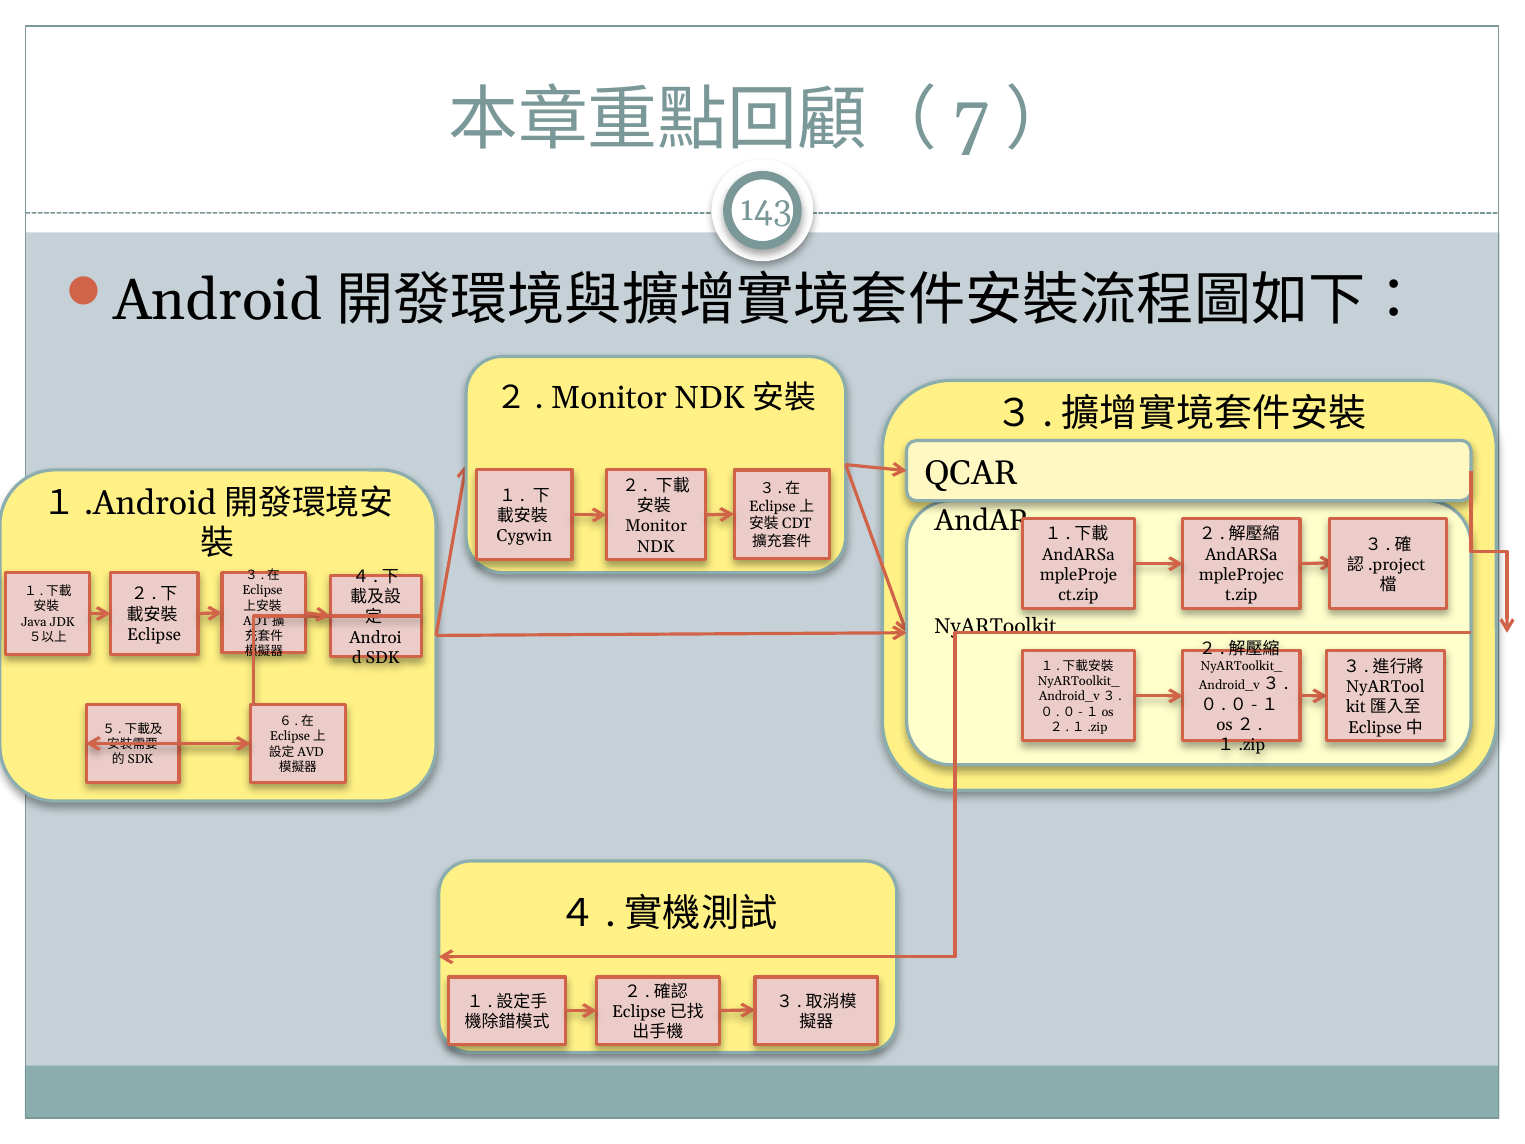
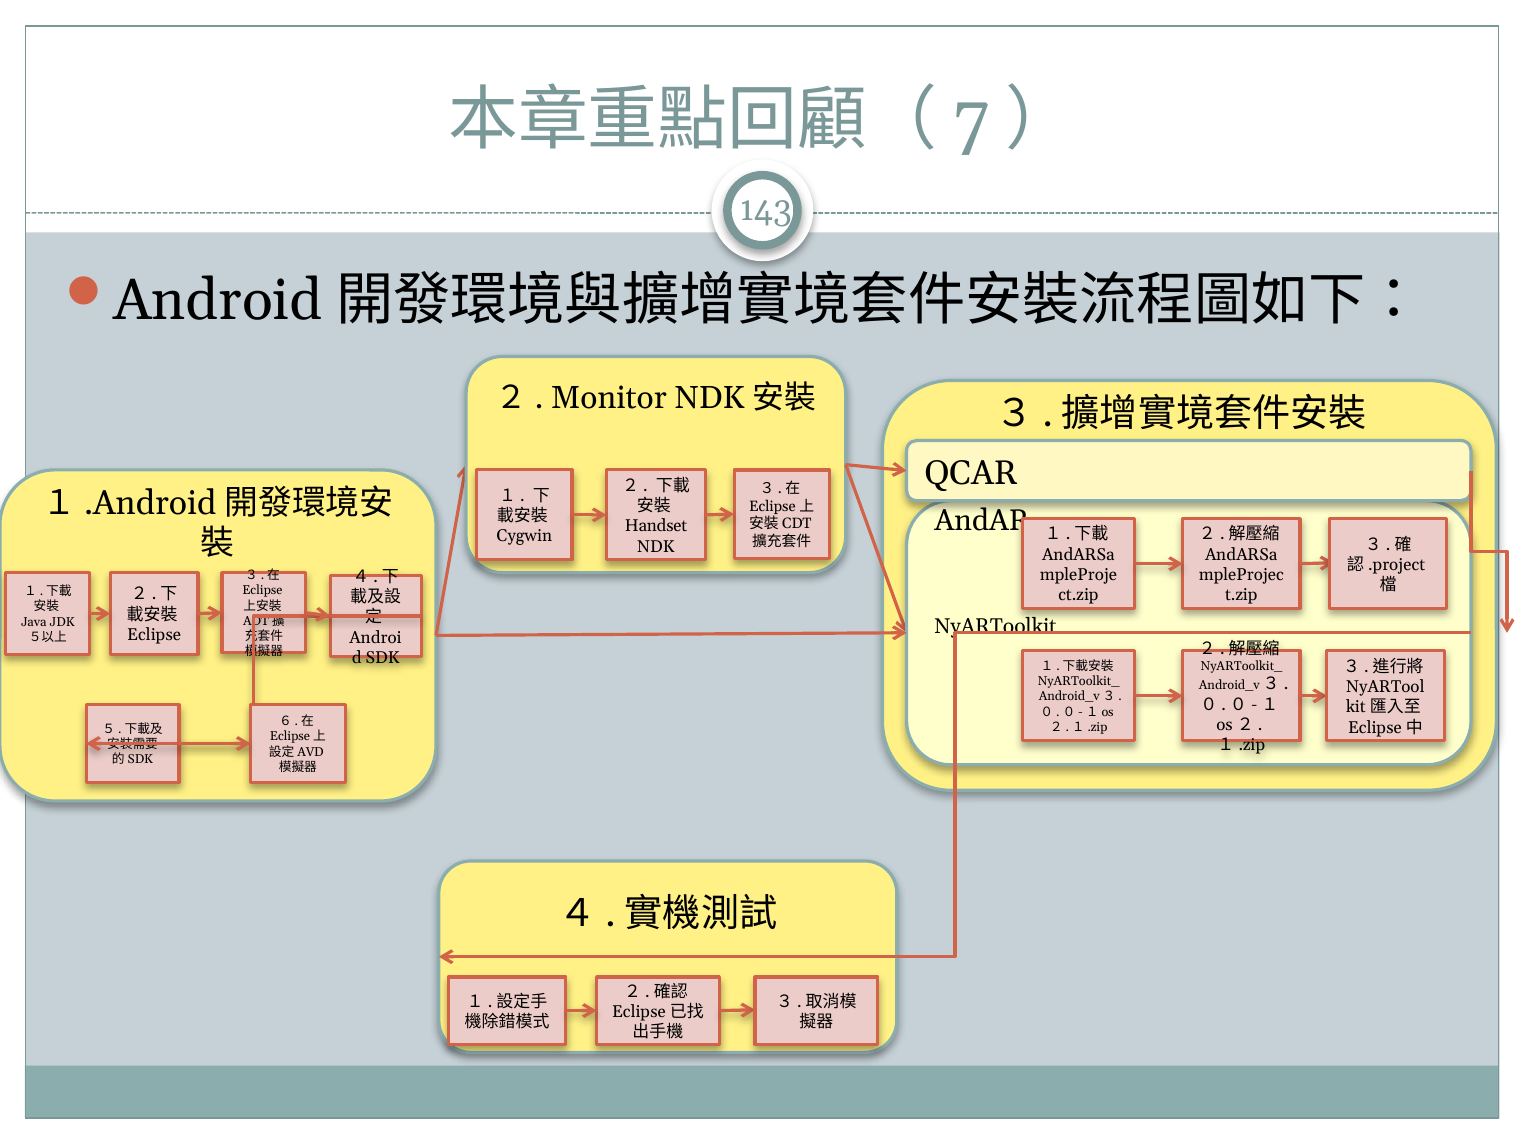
Monitor: Monitor -> Handset (656, 526)
